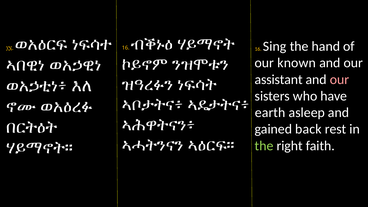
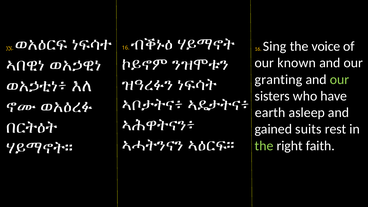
hand: hand -> voice (326, 46)
assistant: assistant -> granting (279, 79)
our colour: pink -> light green (339, 79)
back: back -> suits (308, 129)
